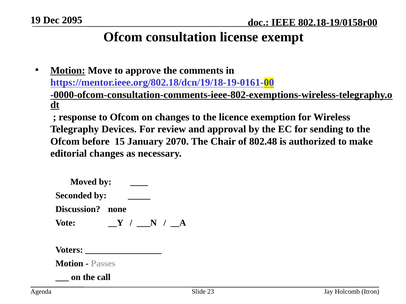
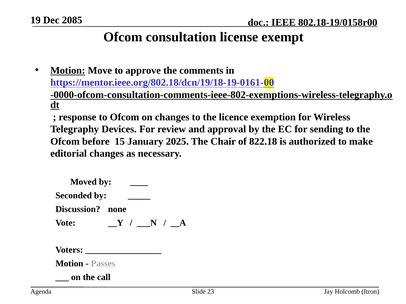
2095: 2095 -> 2085 (72, 20)
2070: 2070 -> 2025 (177, 142)
802.48: 802.48 -> 822.18 (263, 142)
